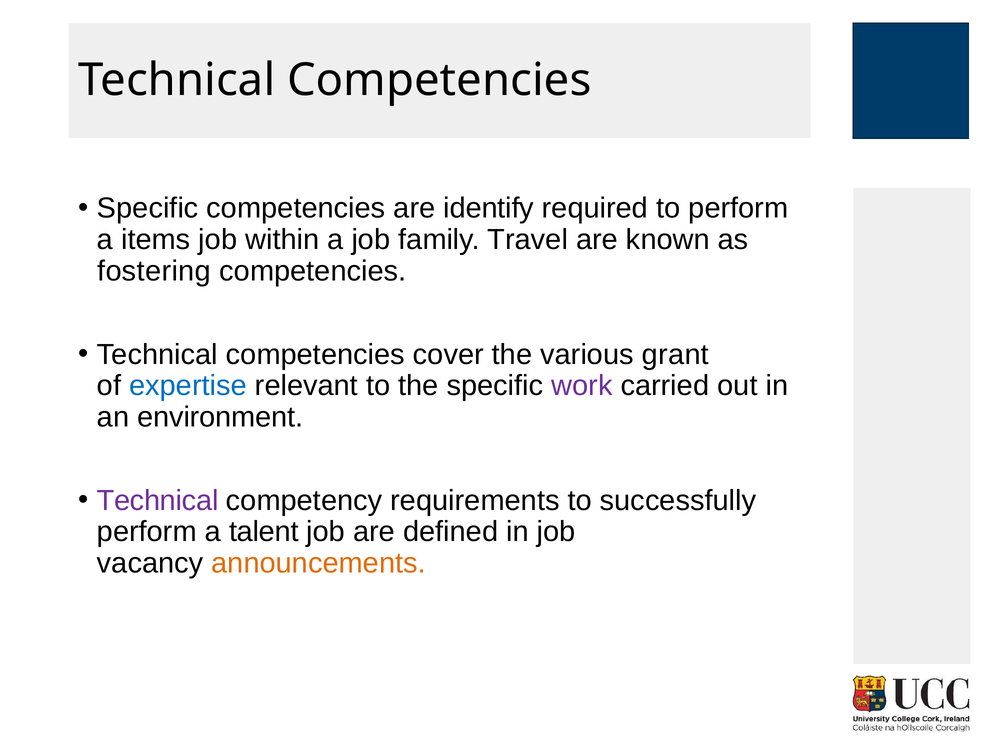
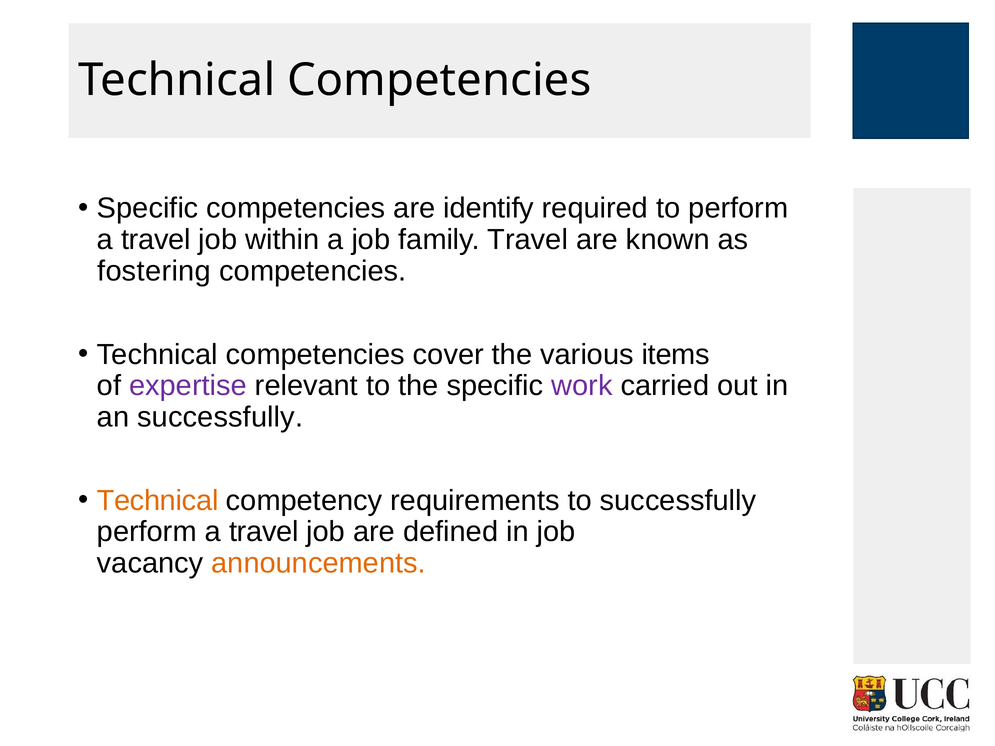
items: items -> travel (156, 240)
grant: grant -> items (676, 355)
expertise colour: blue -> purple (188, 386)
an environment: environment -> successfully (220, 417)
Technical colour: purple -> orange (158, 501)
talent: talent -> travel (264, 532)
